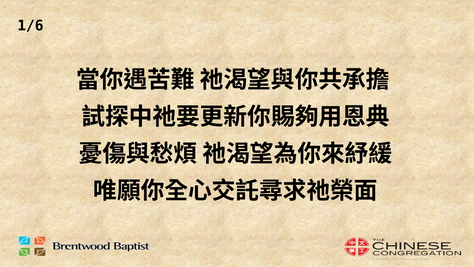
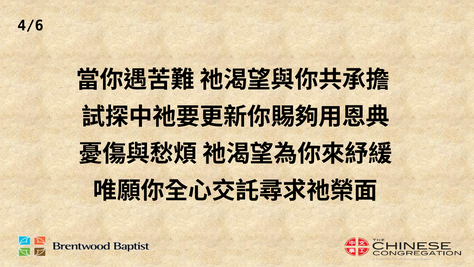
1/6: 1/6 -> 4/6 (30, 26)
